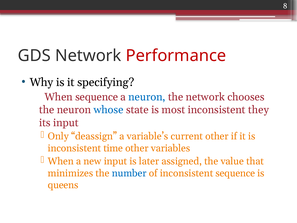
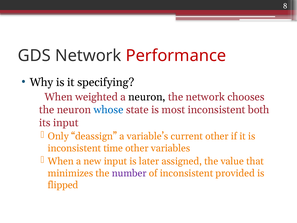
When sequence: sequence -> weighted (97, 97)
neuron colour: blue -> black (147, 97)
they: they -> both (259, 110)
number colour: blue -> purple (129, 173)
inconsistent sequence: sequence -> provided (235, 173)
queens: queens -> flipped (63, 185)
